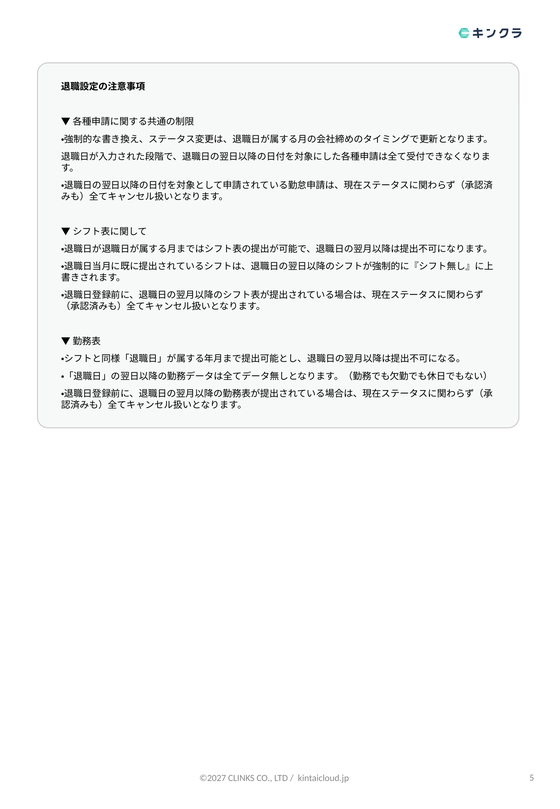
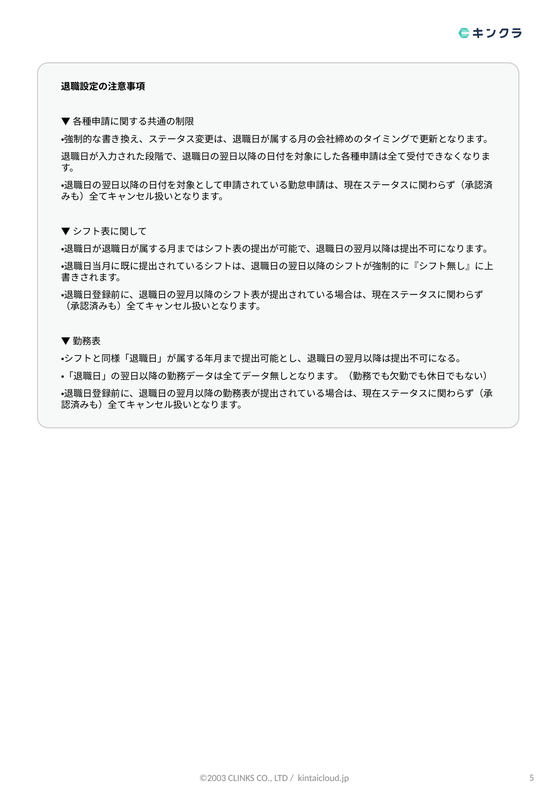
©2027: ©2027 -> ©2003 (213, 778)
